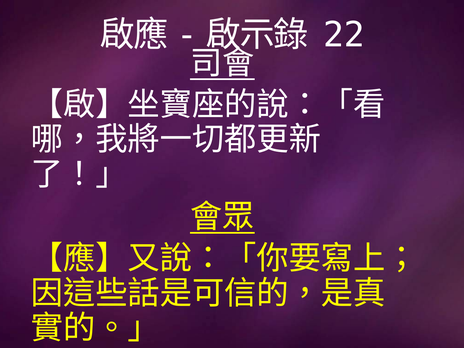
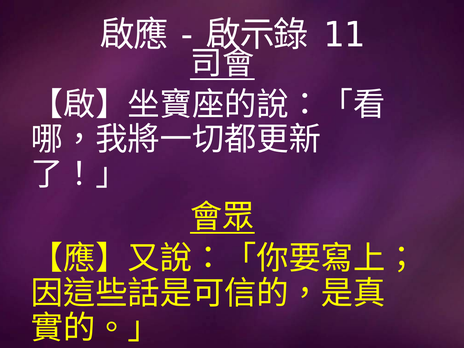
22: 22 -> 11 (344, 35)
